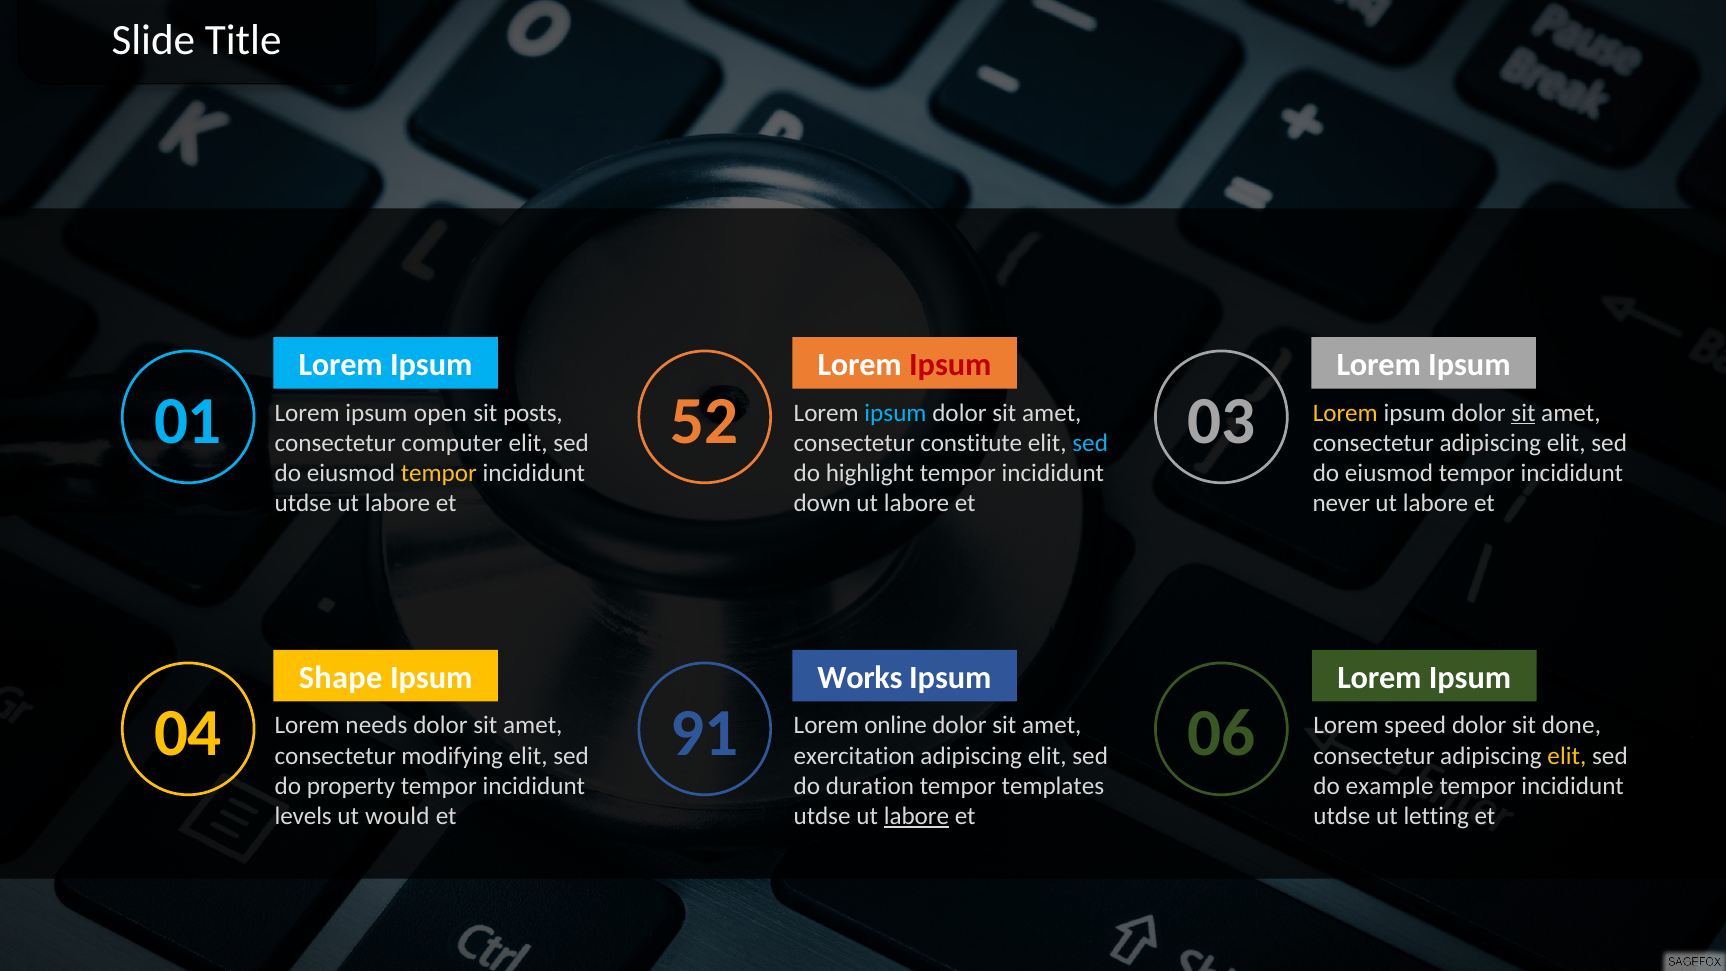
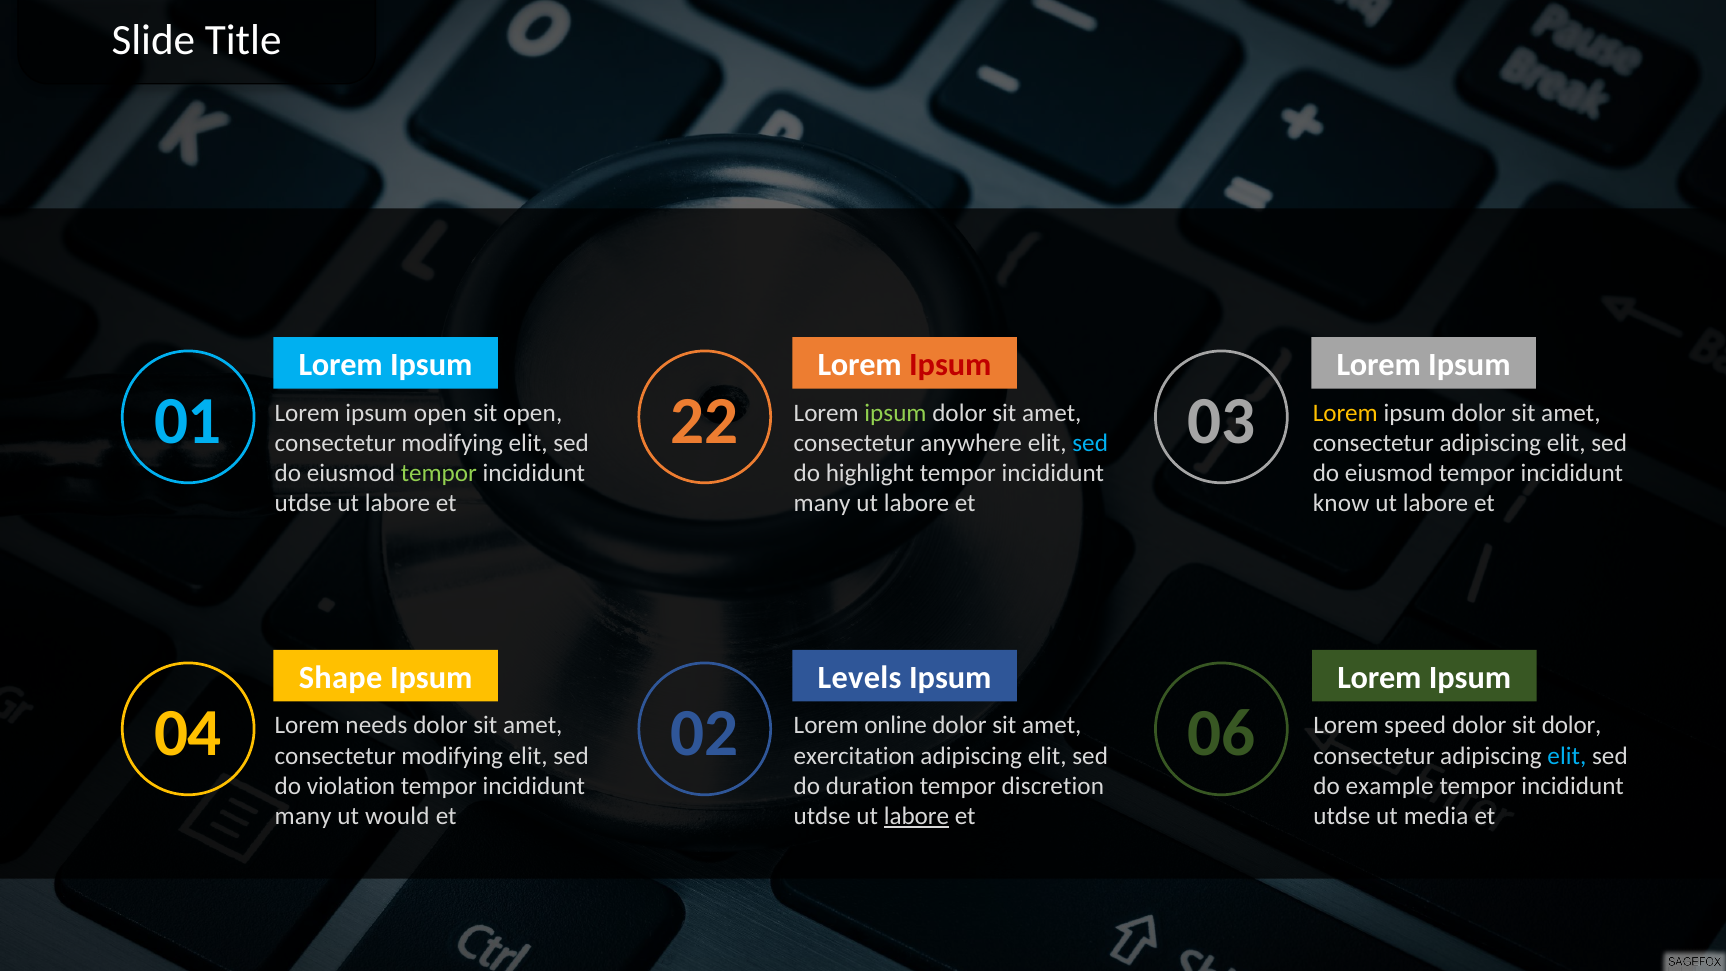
52: 52 -> 22 (705, 421)
sit posts: posts -> open (533, 413)
ipsum colour: light blue -> light green (896, 413)
sit underline: present -> none (1523, 413)
computer: computer -> modifying (452, 443)
constitute: constitute -> anywhere (971, 443)
tempor colour: yellow -> light green (439, 473)
down: down -> many (822, 503)
never: never -> know (1341, 503)
Works: Works -> Levels (860, 678)
91: 91 -> 02 (705, 733)
sit done: done -> dolor (1572, 725)
elit colour: yellow -> light blue (1567, 756)
property: property -> violation (351, 786)
templates: templates -> discretion (1053, 786)
levels: levels -> many (303, 816)
letting: letting -> media (1436, 816)
